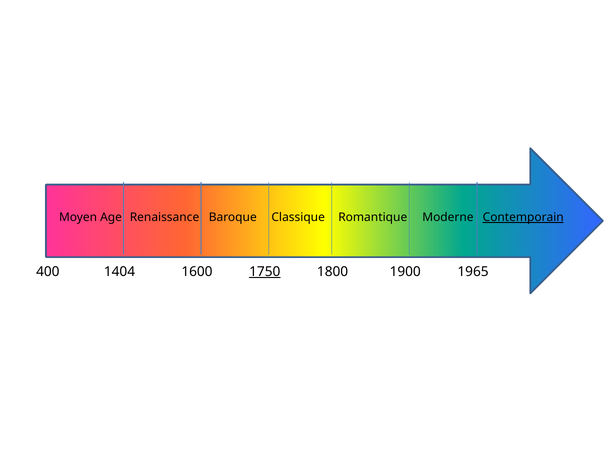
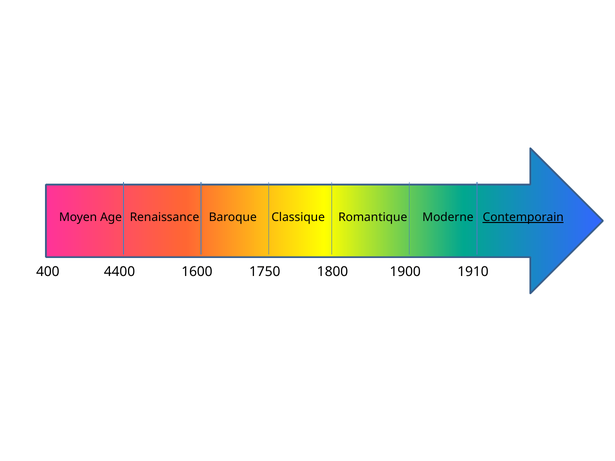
1404: 1404 -> 4400 (119, 272)
1750 underline: present -> none (265, 272)
1965: 1965 -> 1910 (473, 272)
